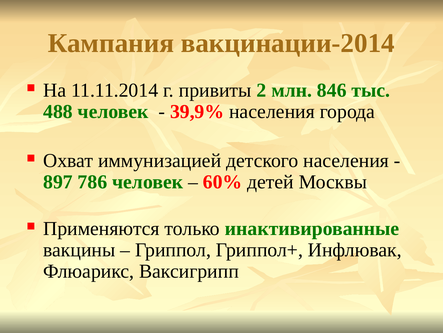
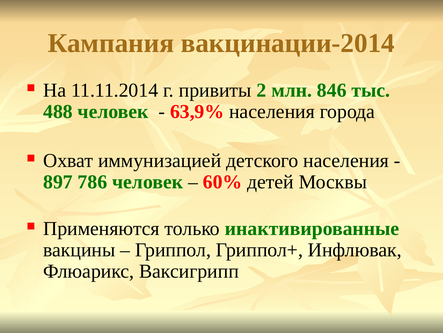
39,9%: 39,9% -> 63,9% (197, 112)
